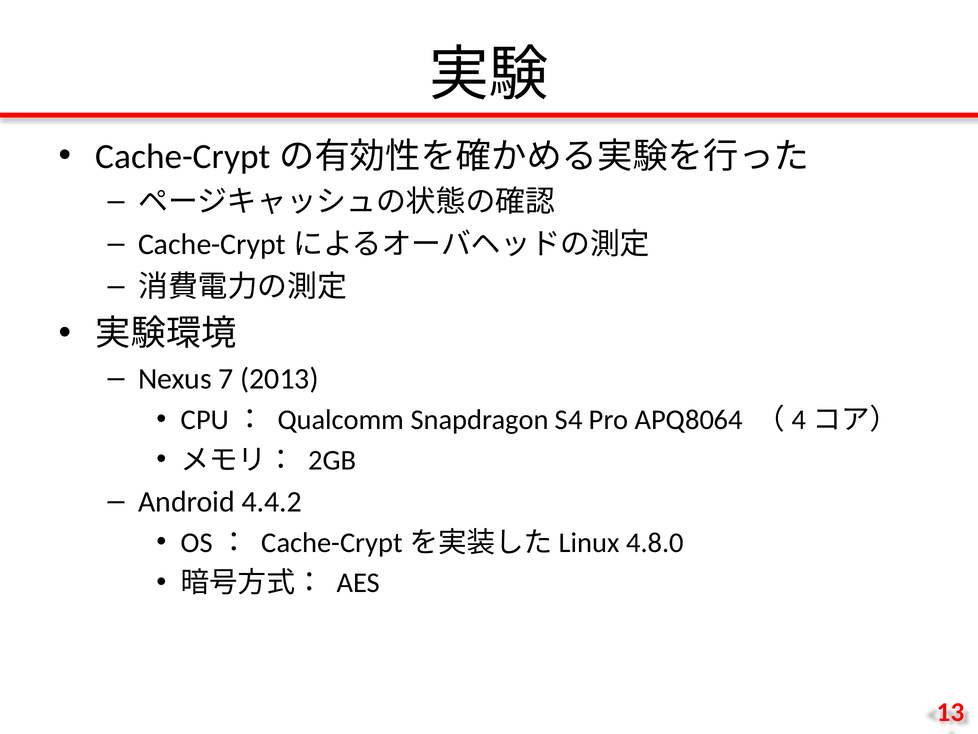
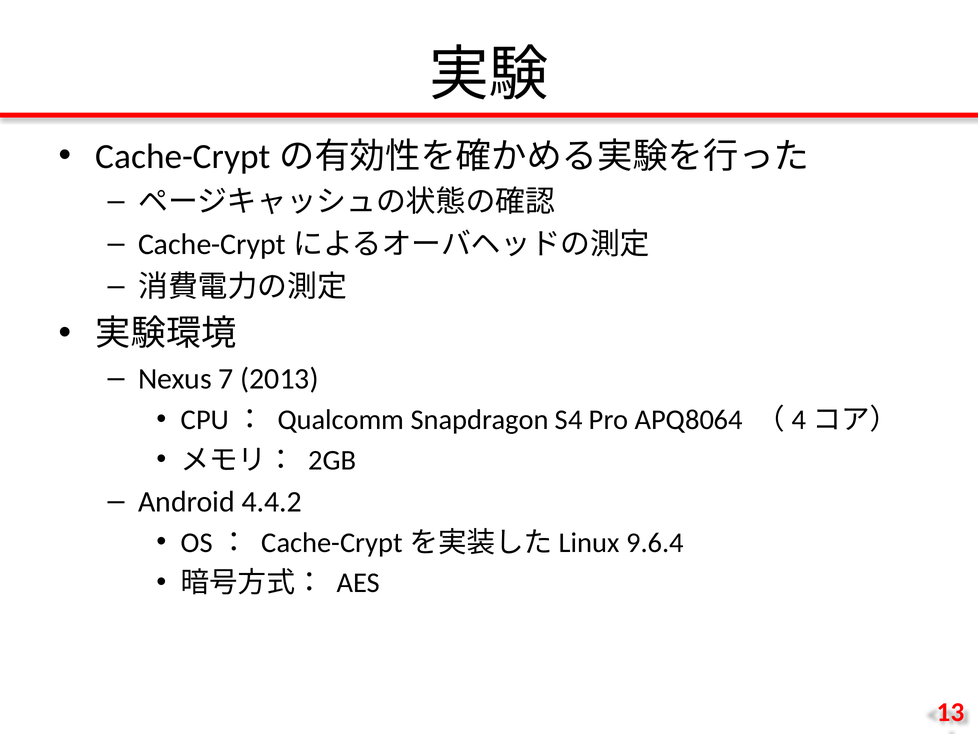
4.8.0: 4.8.0 -> 9.6.4 (655, 542)
